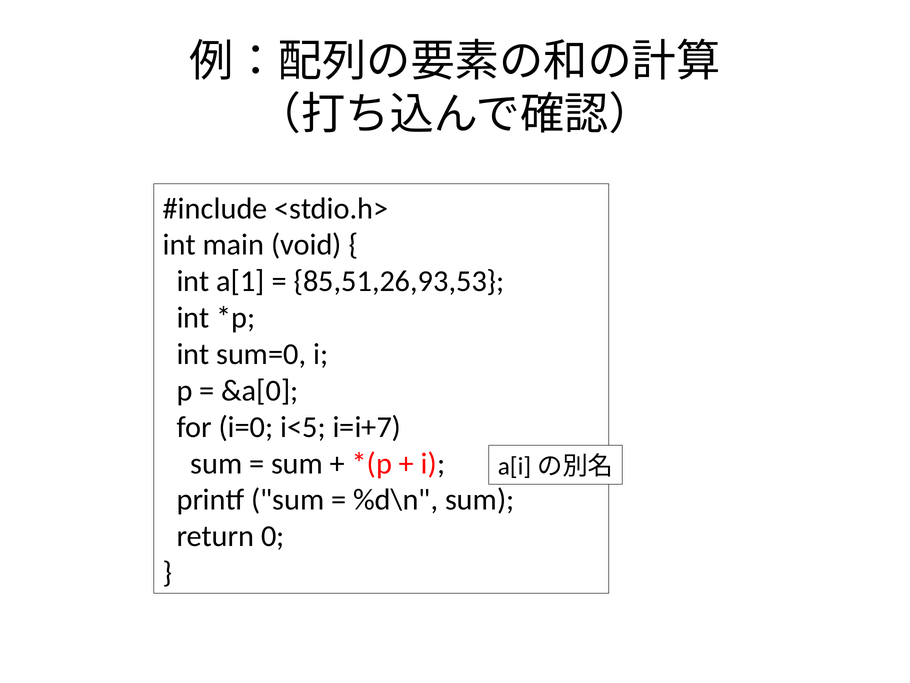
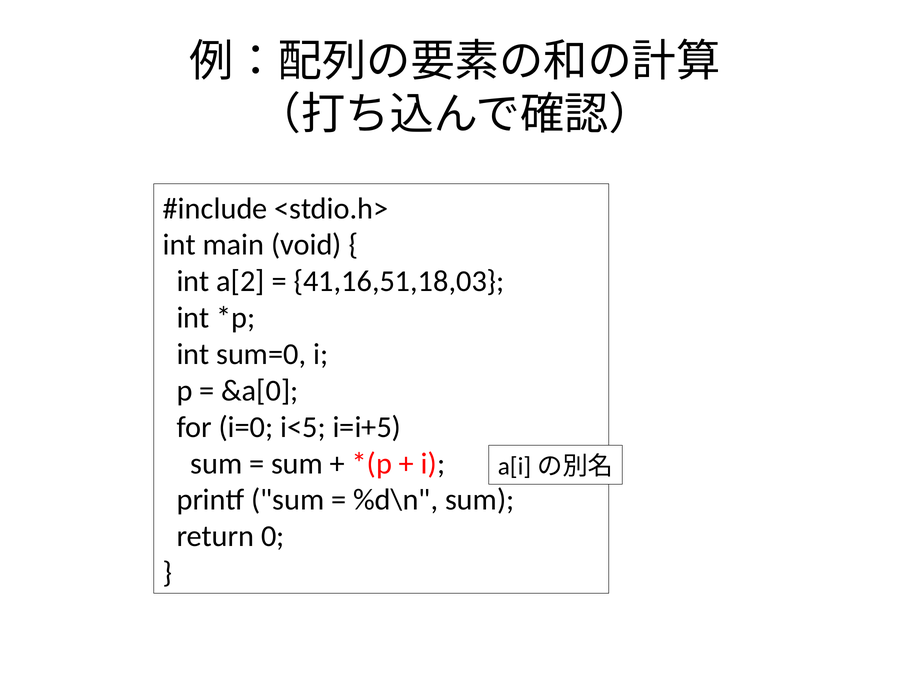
a[1: a[1 -> a[2 (240, 281)
85,51,26,93,53: 85,51,26,93,53 -> 41,16,51,18,03 (399, 281)
i=i+7: i=i+7 -> i=i+5 (367, 427)
